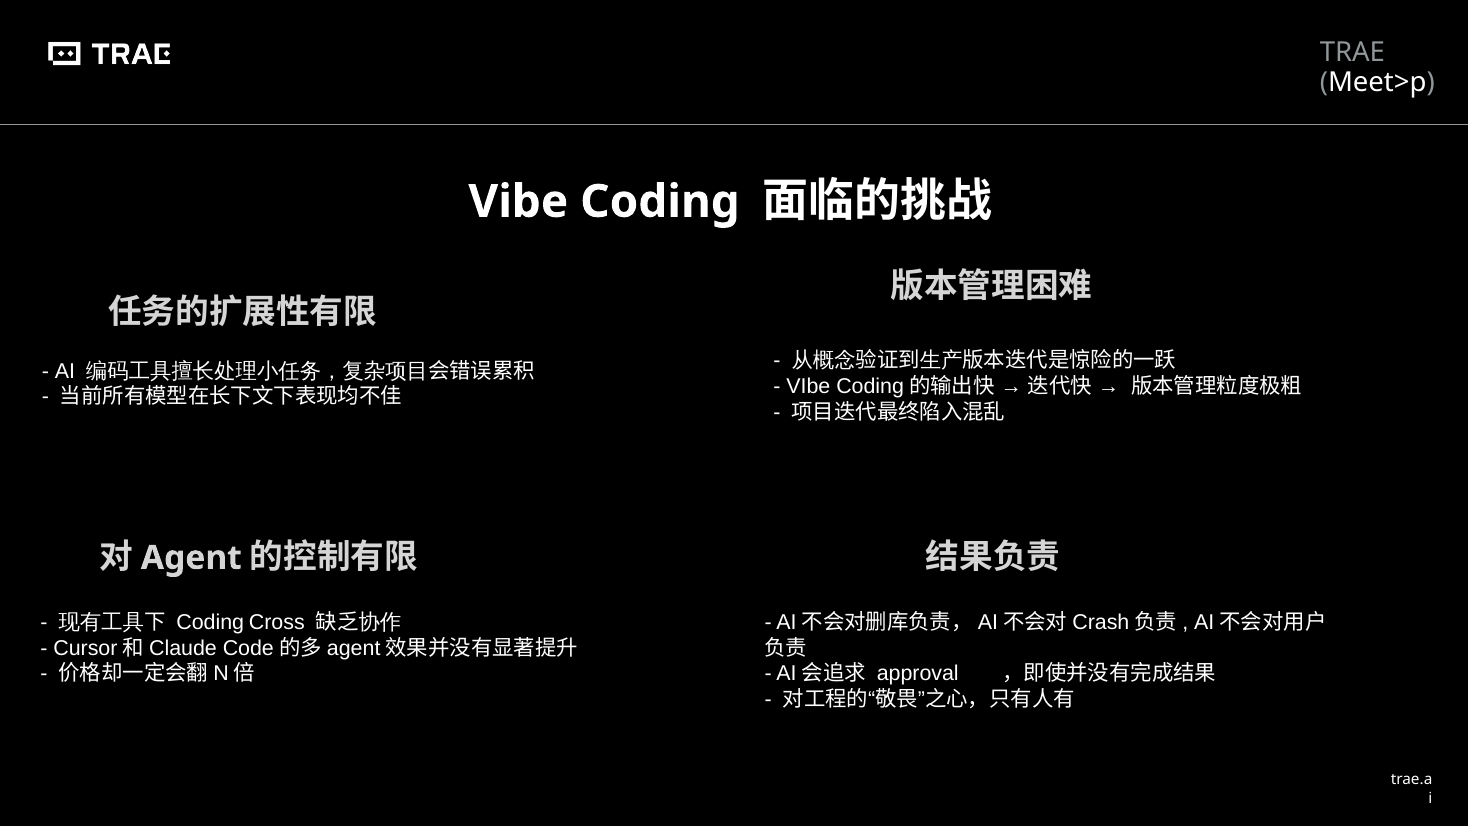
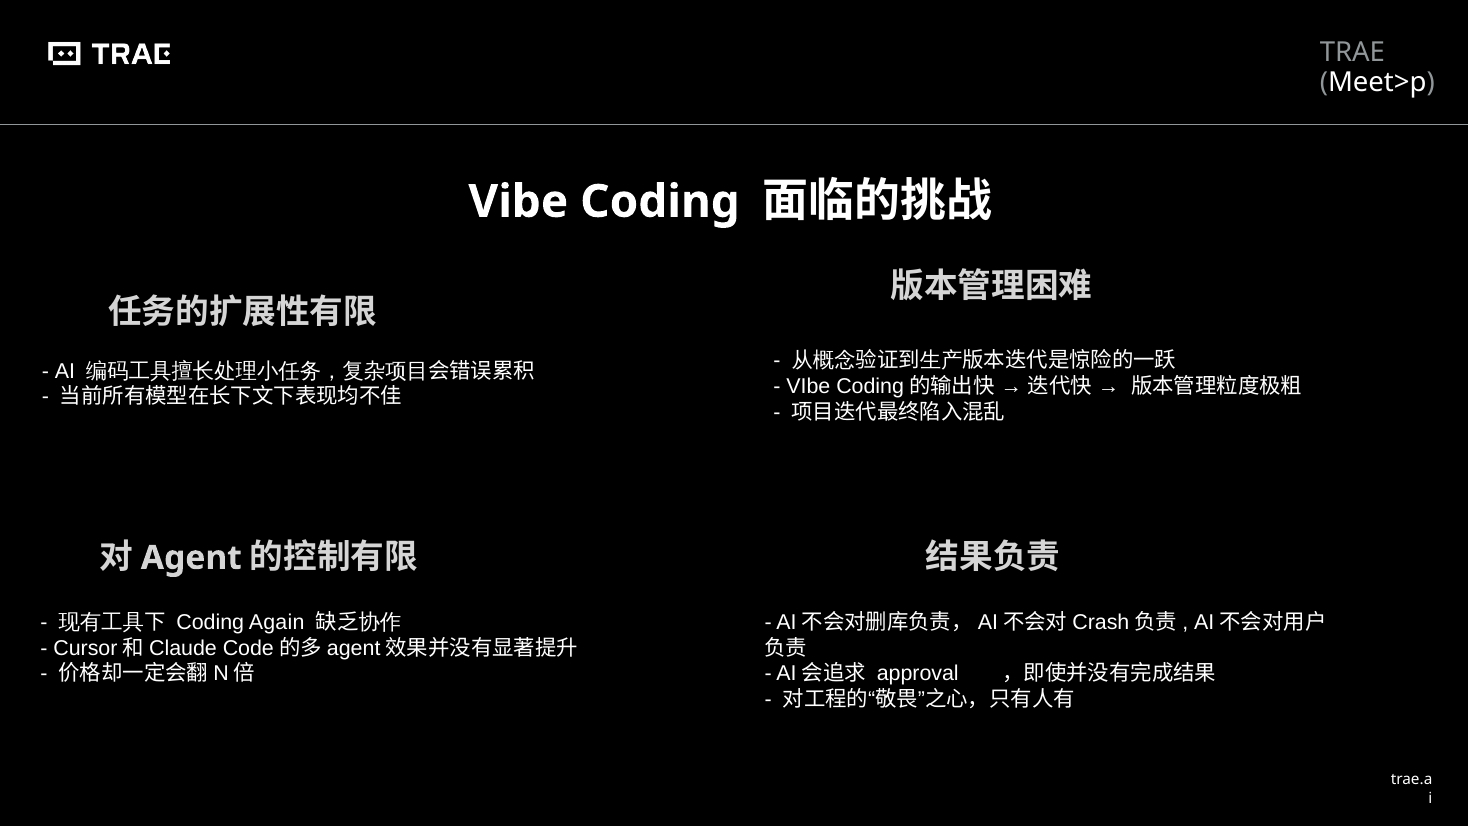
Cross: Cross -> Again (277, 622)
